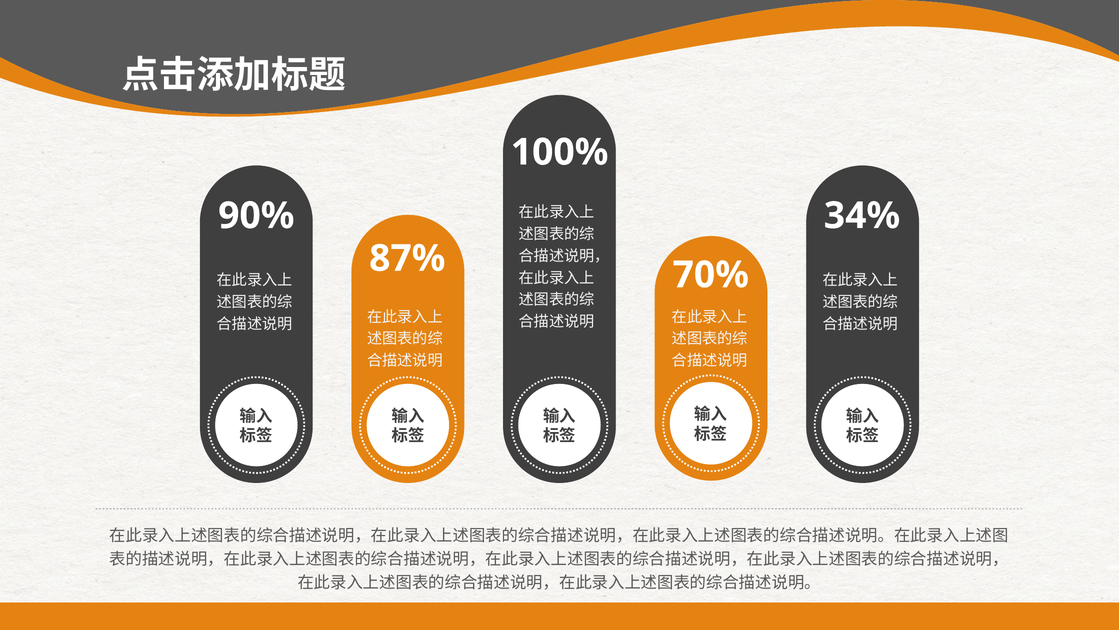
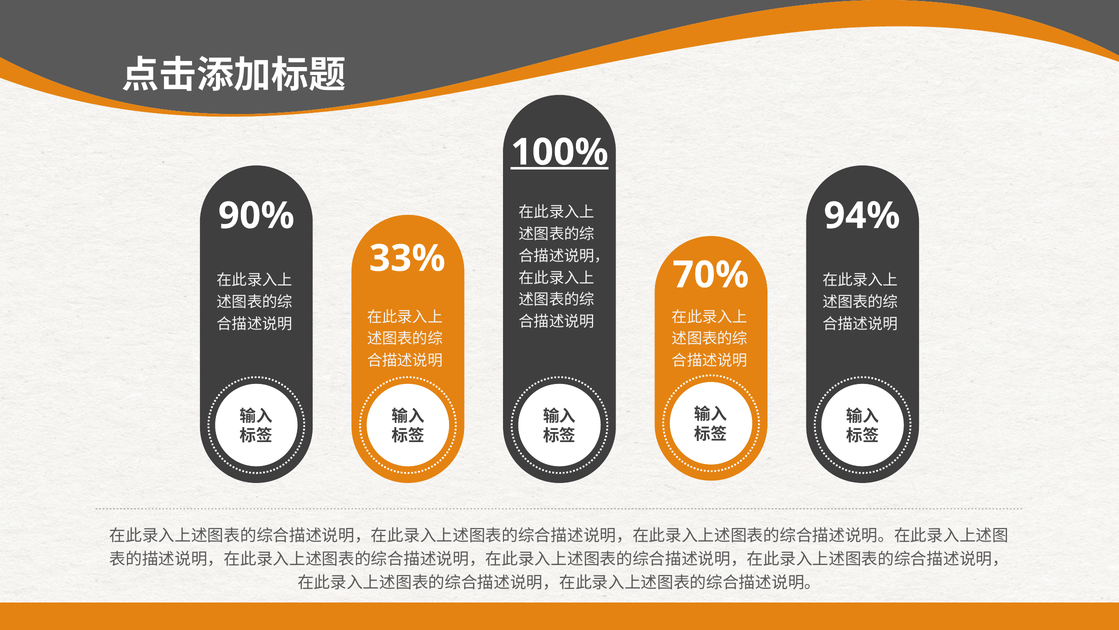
100% underline: none -> present (560, 152)
34%: 34% -> 94% (862, 216)
87%: 87% -> 33% (407, 258)
